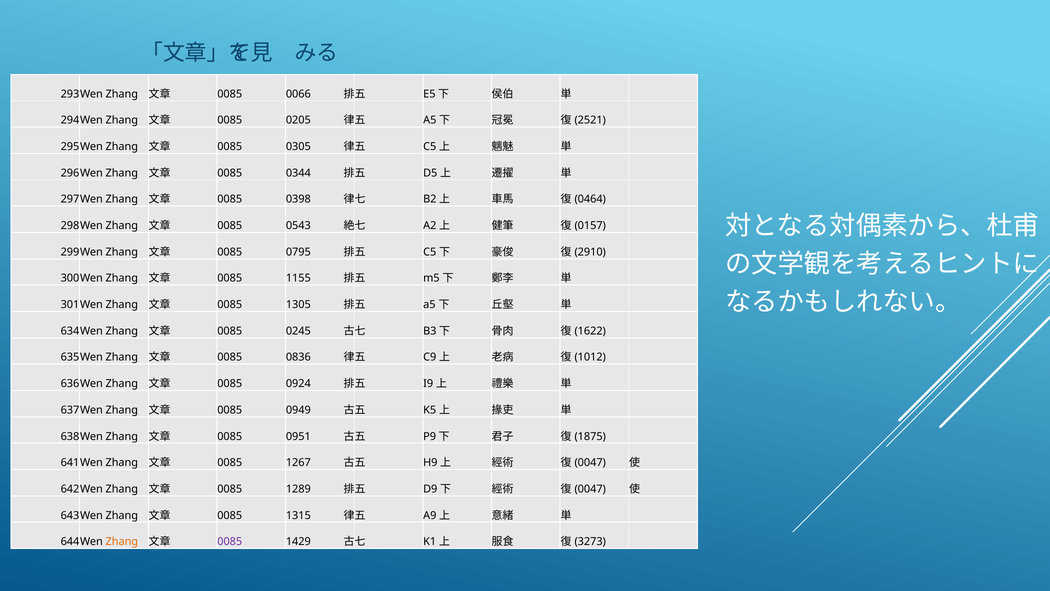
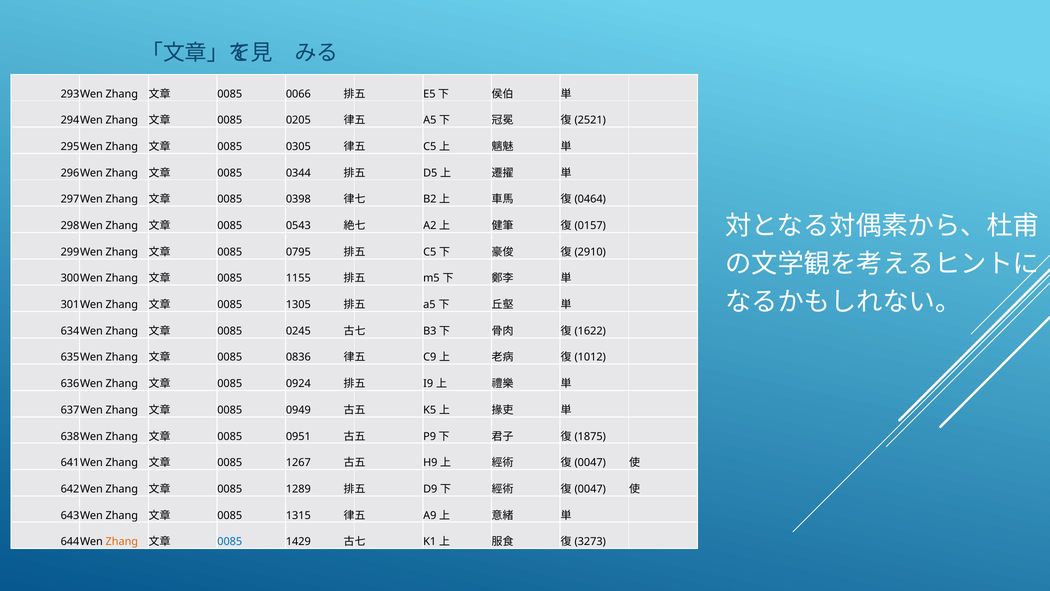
0085 colour: purple -> blue (230, 541)
